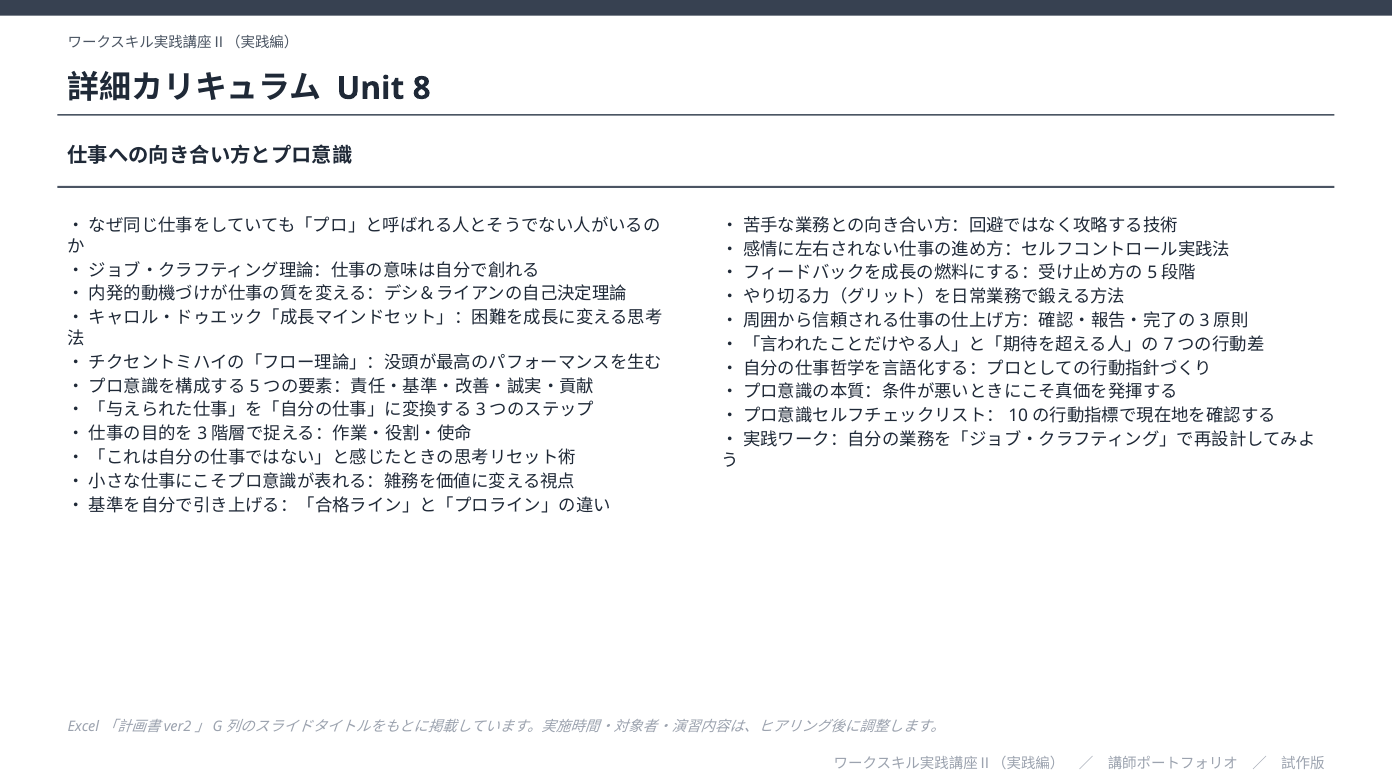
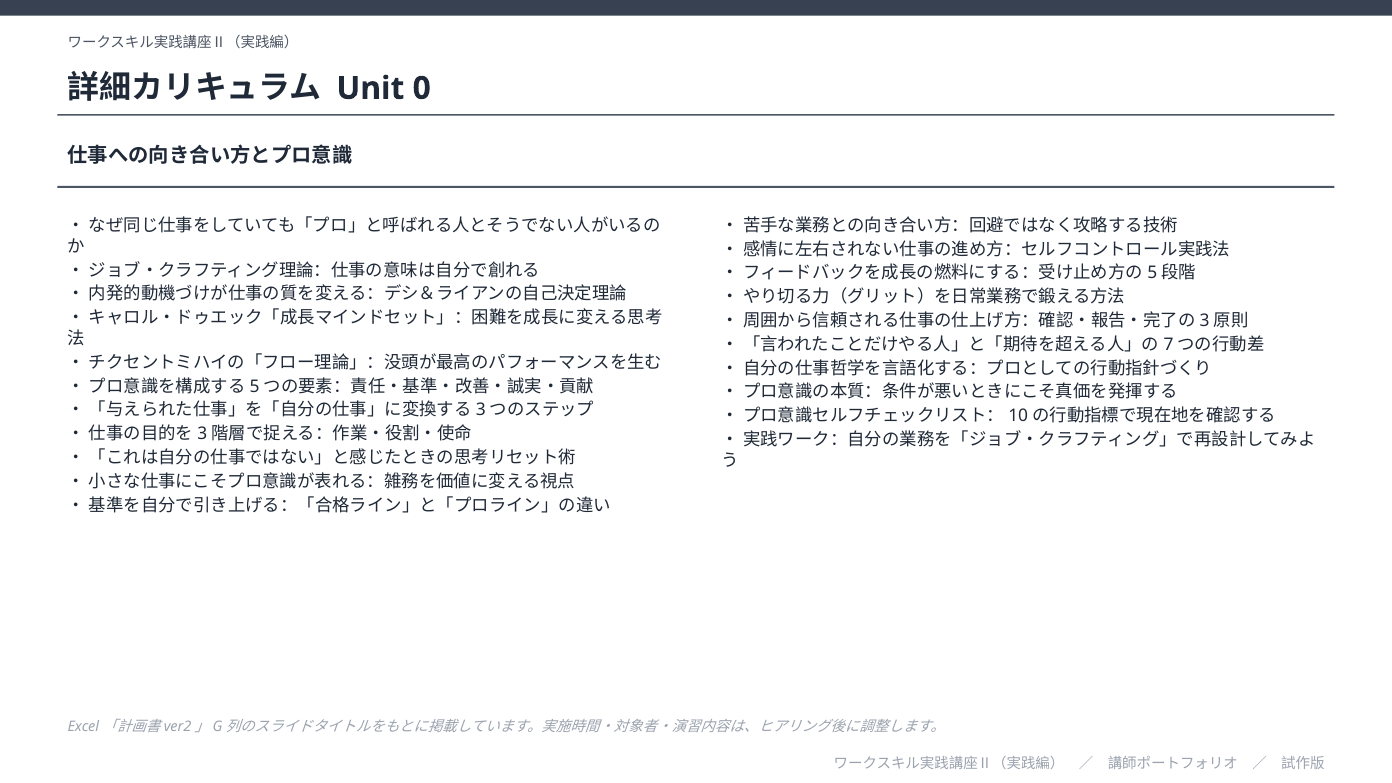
8: 8 -> 0 (422, 88)
